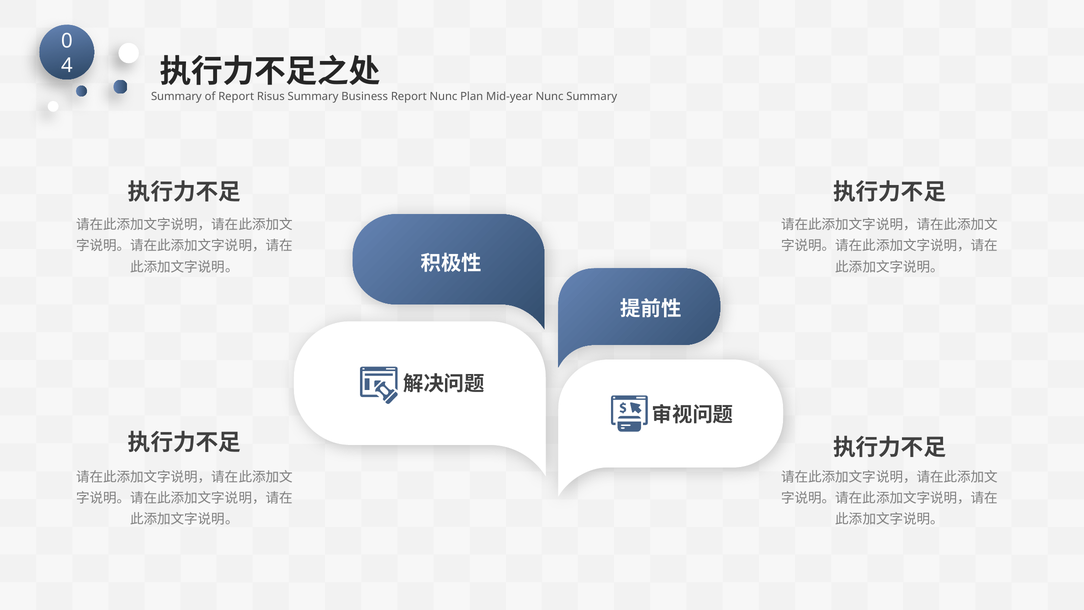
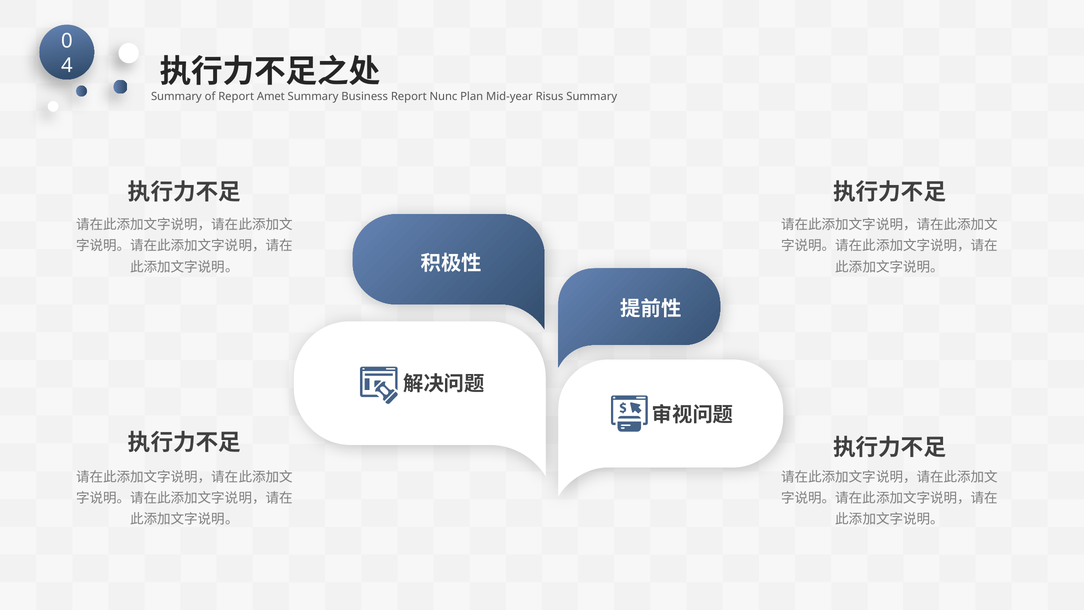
Risus: Risus -> Amet (271, 96)
Mid-year Nunc: Nunc -> Risus (550, 96)
